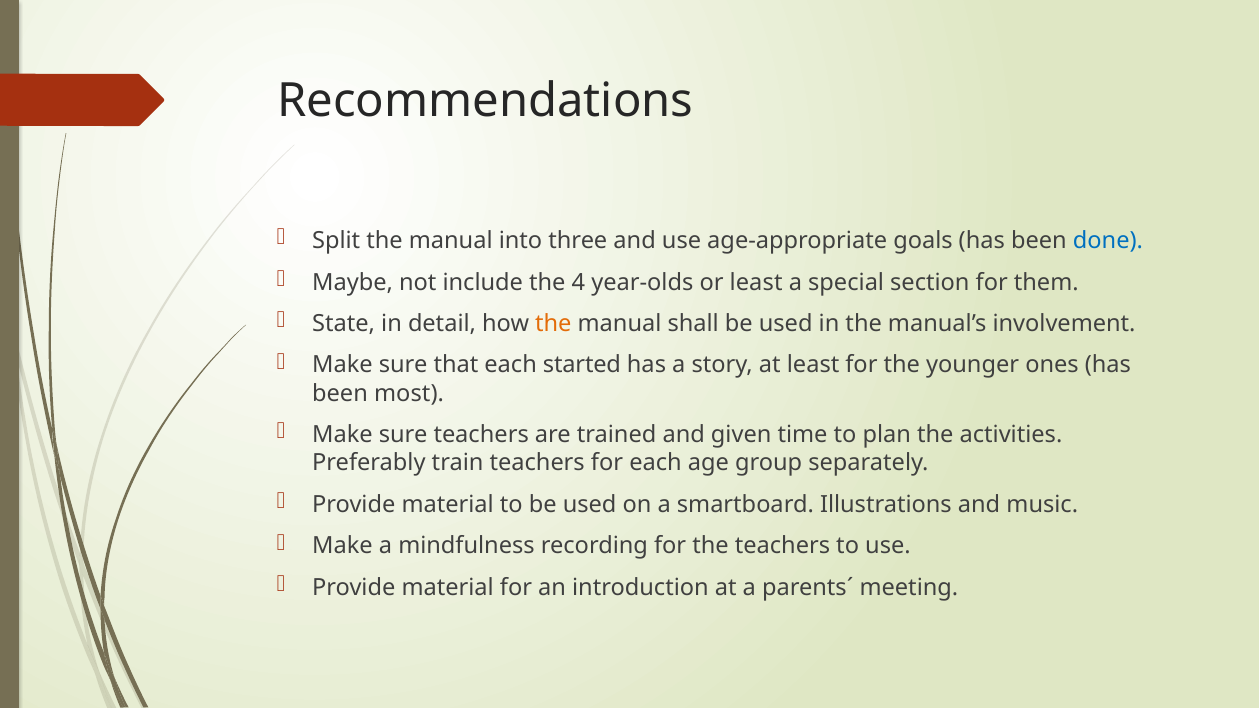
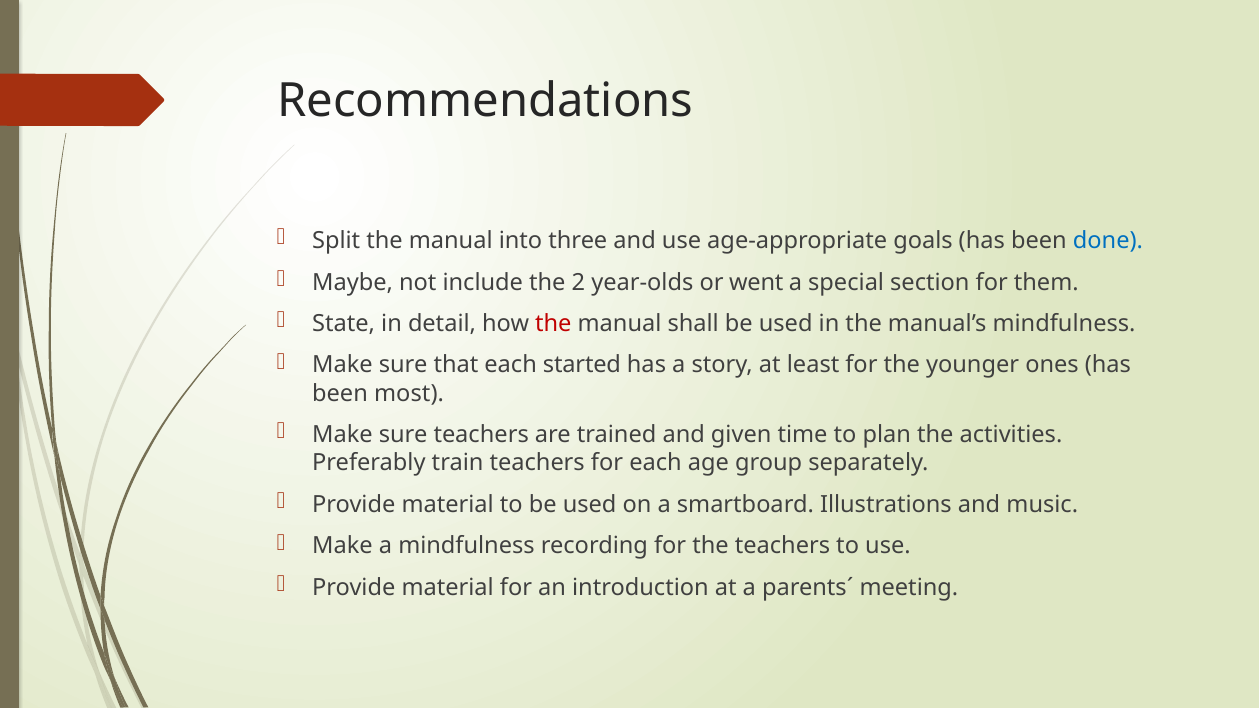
4: 4 -> 2 (578, 282)
or least: least -> went (756, 282)
the colour: orange -> red (553, 324)
manual’s involvement: involvement -> mindfulness (1064, 324)
